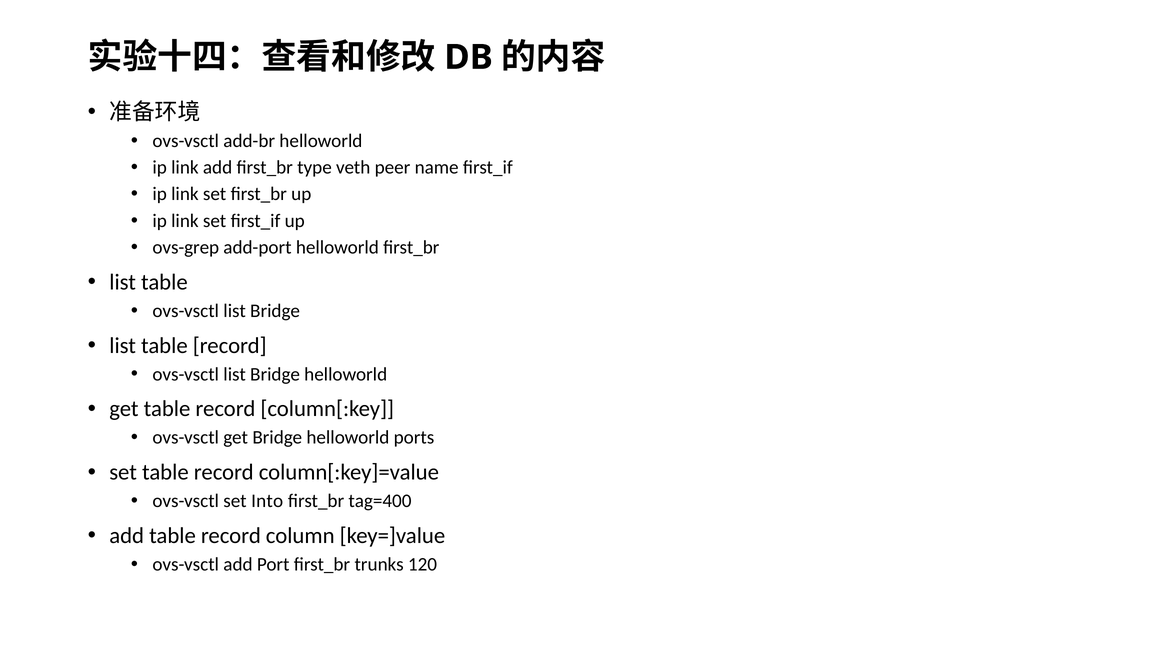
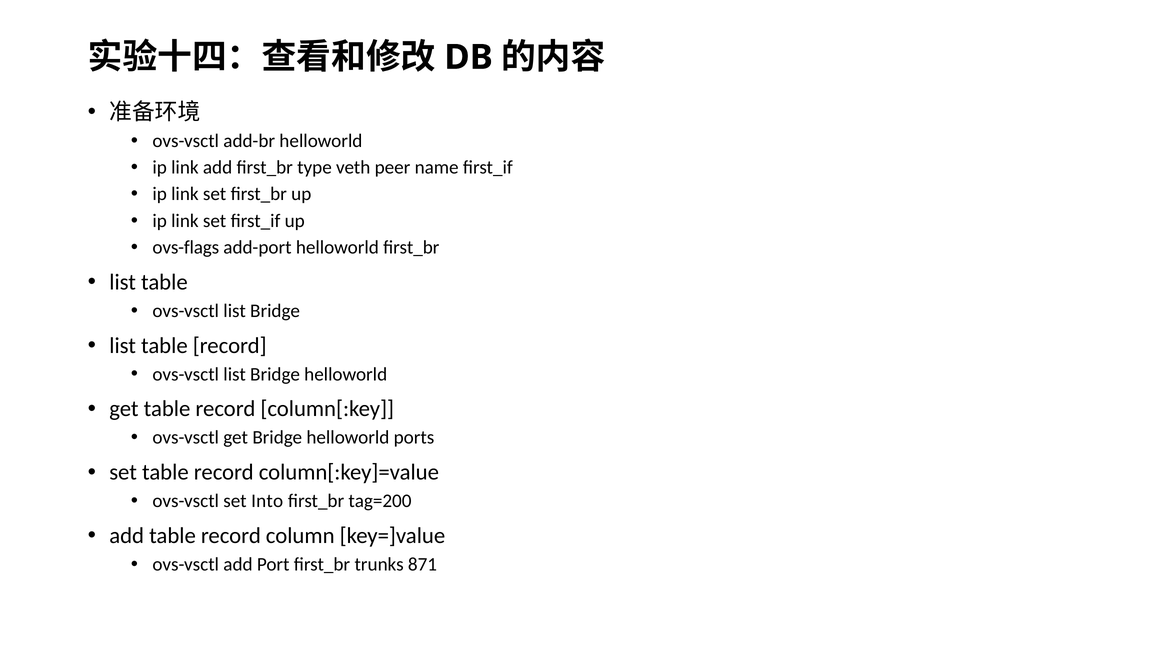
ovs-grep: ovs-grep -> ovs-flags (186, 247)
tag=400: tag=400 -> tag=200 (380, 500)
120: 120 -> 871 (422, 564)
